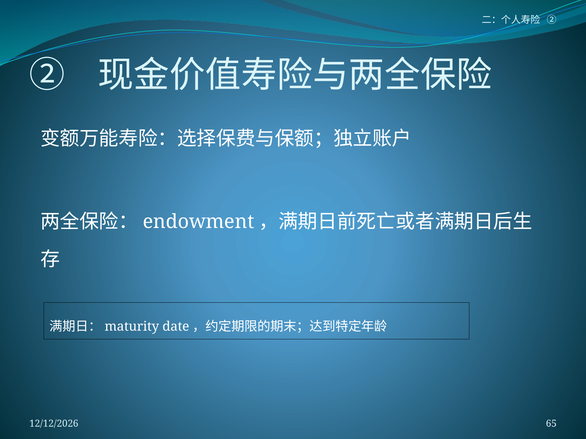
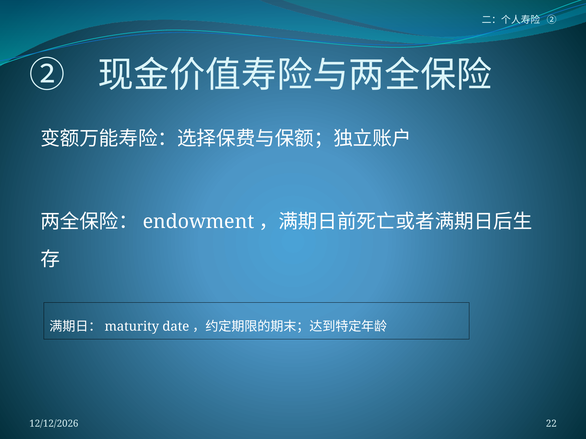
65: 65 -> 22 (551, 424)
